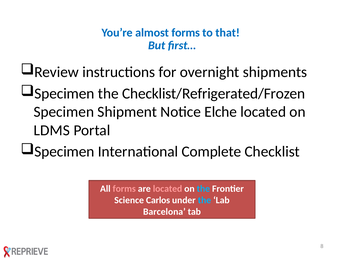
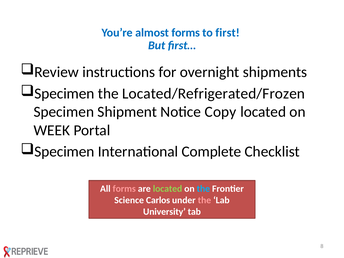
that: that -> first (228, 33)
Checklist/Refrigerated/Frozen: Checklist/Refrigerated/Frozen -> Located/Refrigerated/Frozen (214, 94)
Elche: Elche -> Copy (221, 112)
LDMS: LDMS -> WEEK (52, 130)
located colour: pink -> light green (168, 189)
the colour: light blue -> pink (204, 200)
Barcelona: Barcelona -> University (164, 212)
